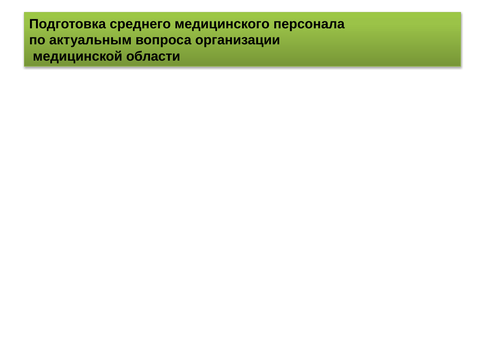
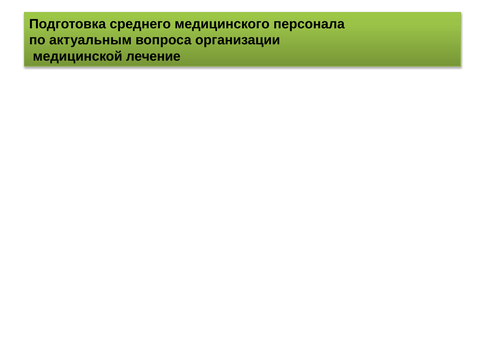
области: области -> лечение (153, 56)
